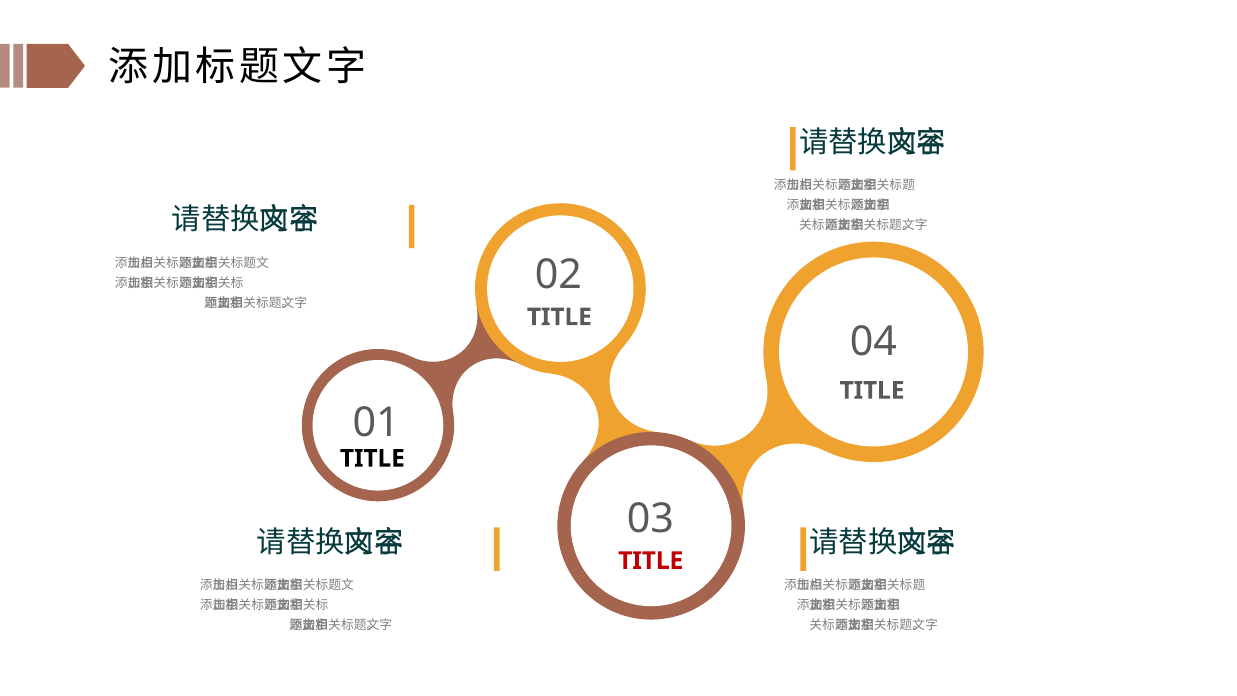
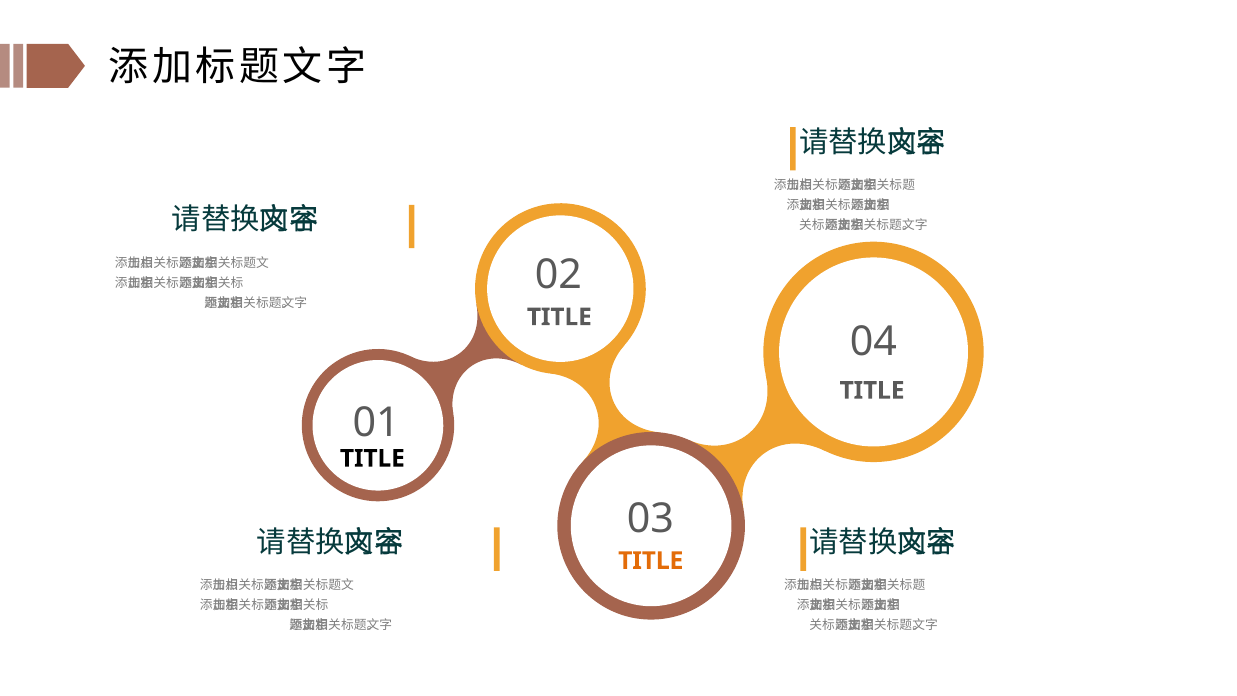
TITLE colour: red -> orange (651, 561)
